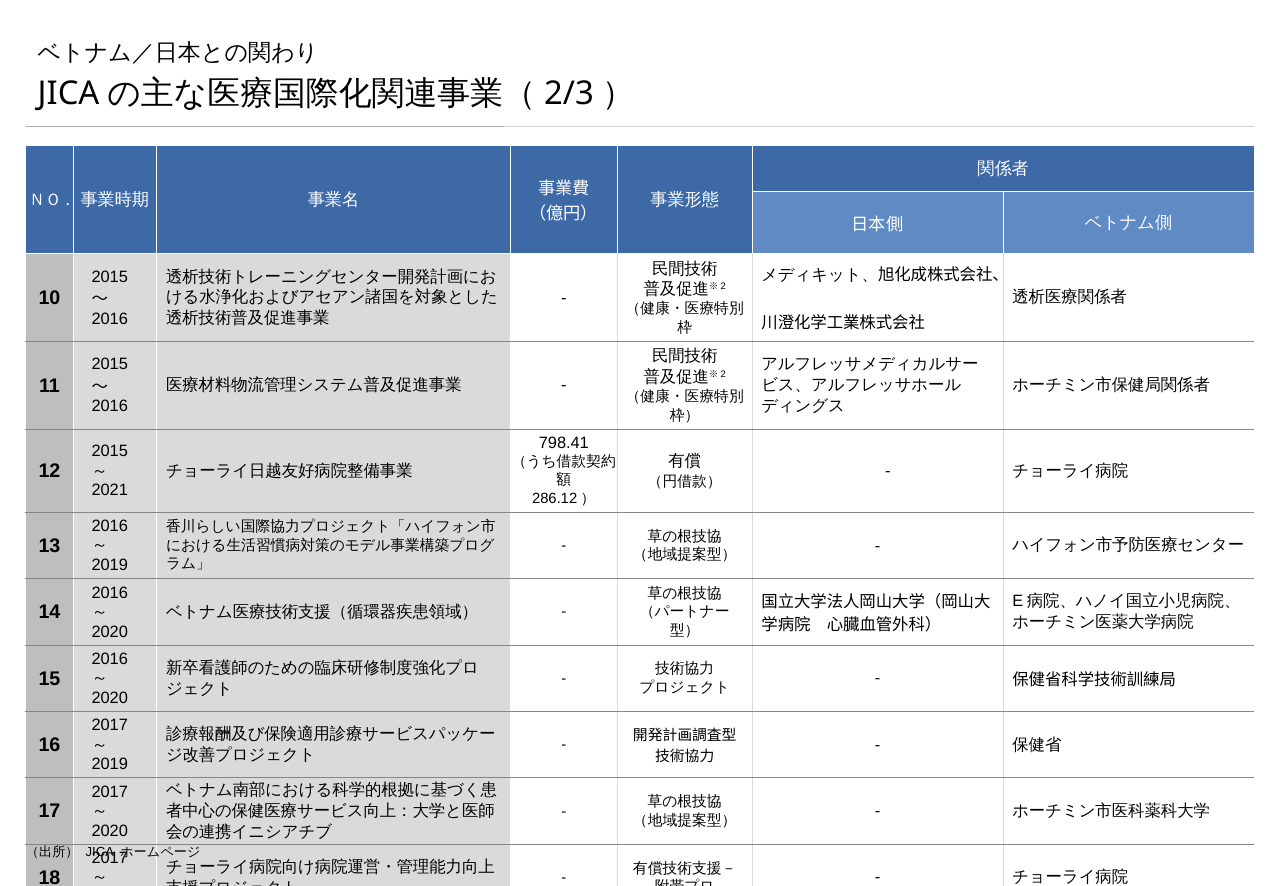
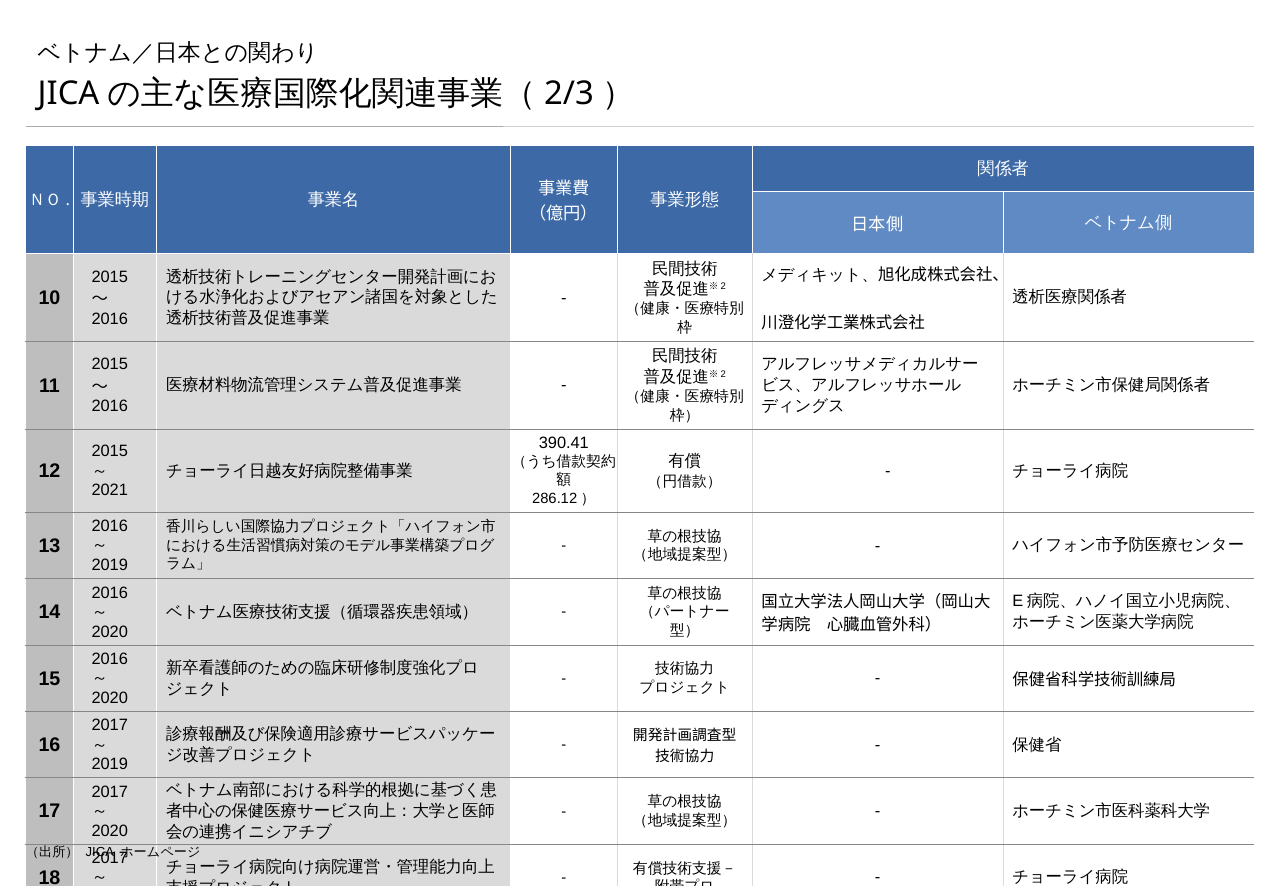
798.41: 798.41 -> 390.41 (564, 443)
